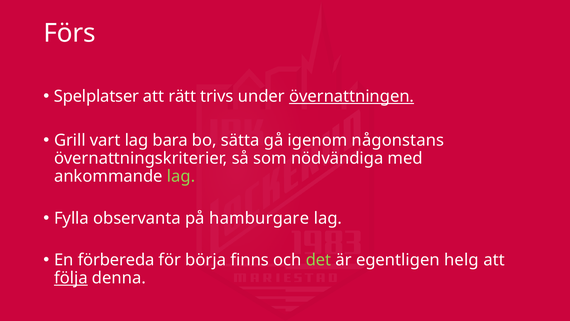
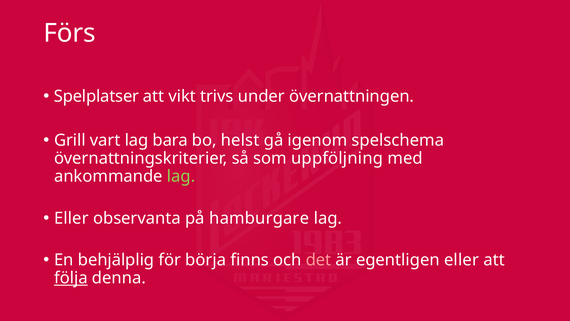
rätt: rätt -> vikt (182, 96)
övernattningen underline: present -> none (352, 96)
sätta: sätta -> helst (240, 140)
någonstans: någonstans -> spelschema (398, 140)
nödvändiga: nödvändiga -> uppföljning (337, 158)
Fylla: Fylla -> Eller (71, 218)
förbereda: förbereda -> behjälplig (116, 260)
det colour: light green -> pink (319, 260)
egentligen helg: helg -> eller (462, 260)
